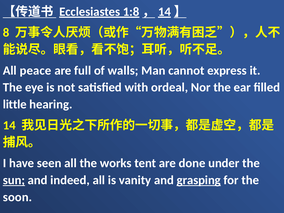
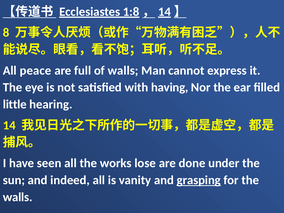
ordeal: ordeal -> having (170, 87)
tent: tent -> lose (145, 163)
sun underline: present -> none (14, 180)
soon: soon -> walls (18, 197)
